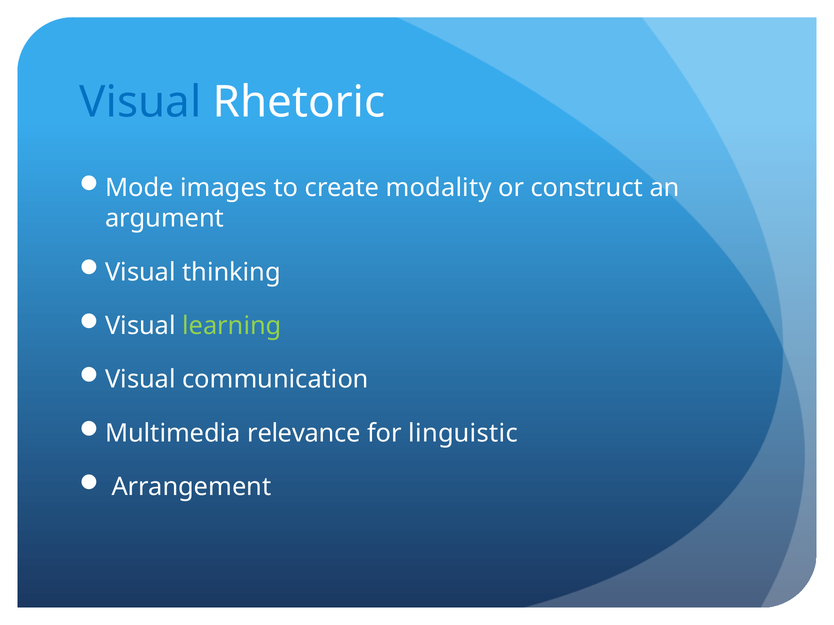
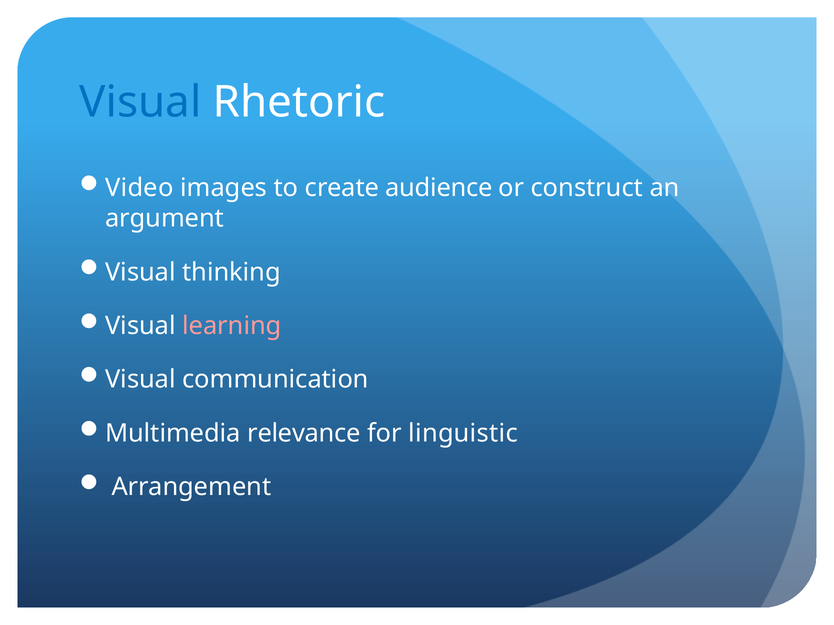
Mode: Mode -> Video (139, 188)
modality: modality -> audience (439, 188)
learning colour: light green -> pink (232, 326)
